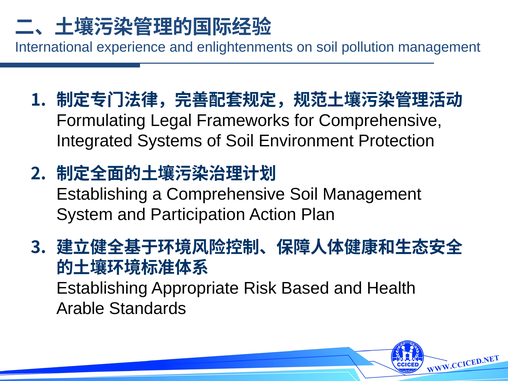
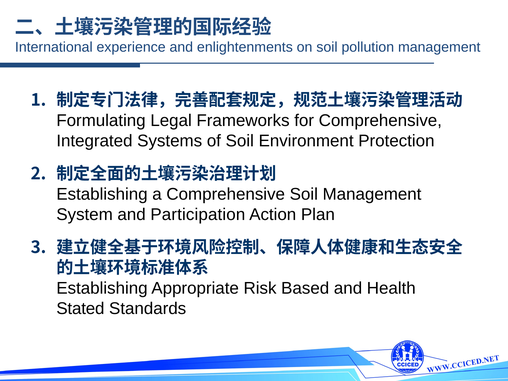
Arable: Arable -> Stated (80, 309)
